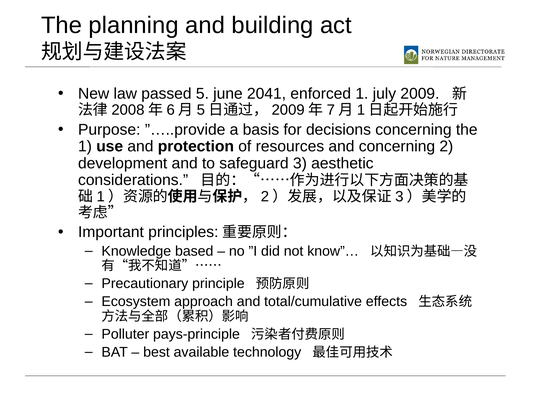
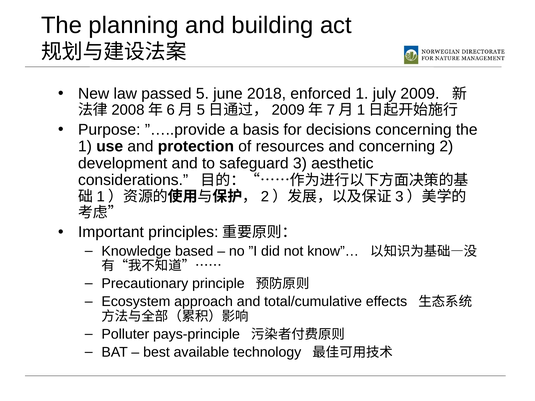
2041: 2041 -> 2018 (267, 94)
